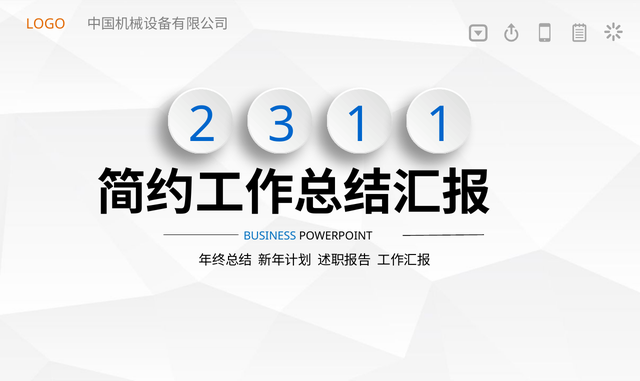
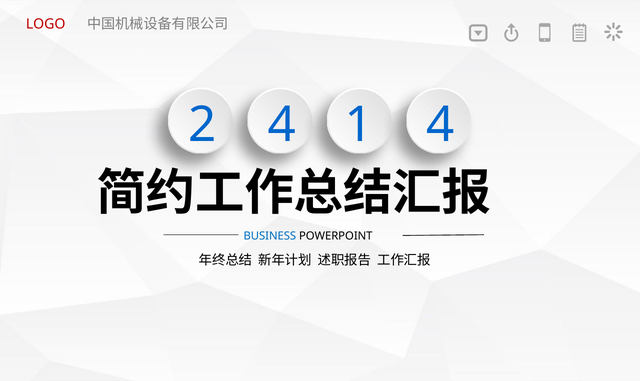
LOGO colour: orange -> red (46, 24)
2 3: 3 -> 4 (282, 125)
1 1: 1 -> 4 (441, 125)
